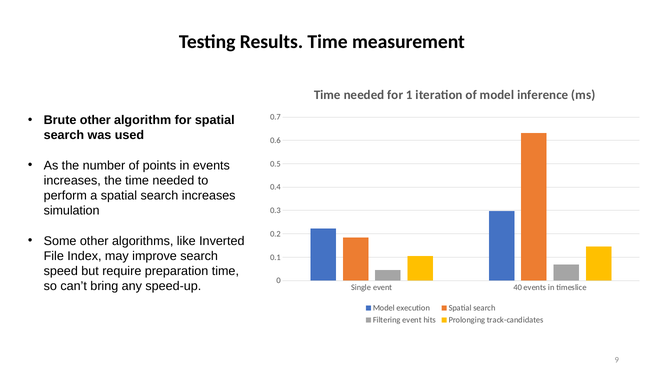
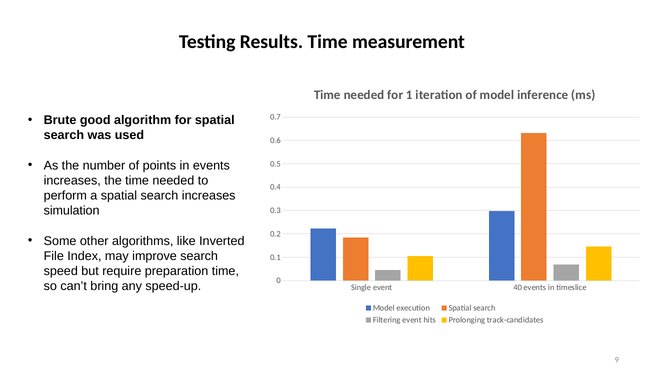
Brute other: other -> good (95, 120)
